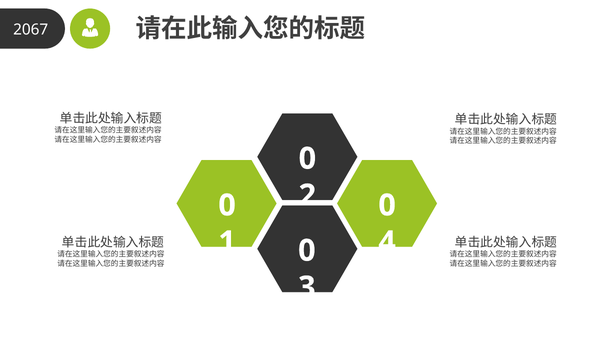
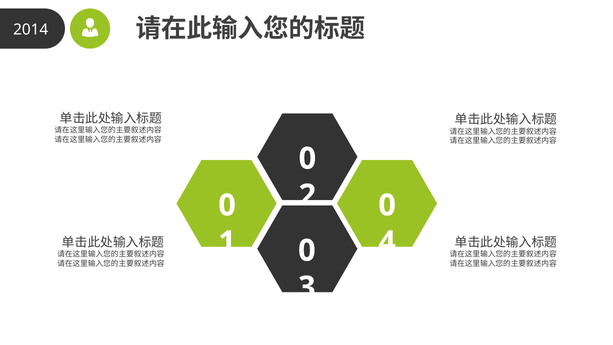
2067: 2067 -> 2014 (31, 30)
